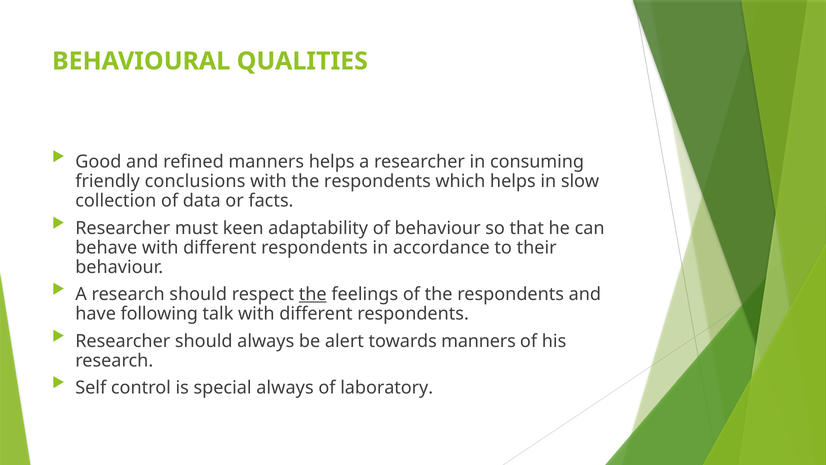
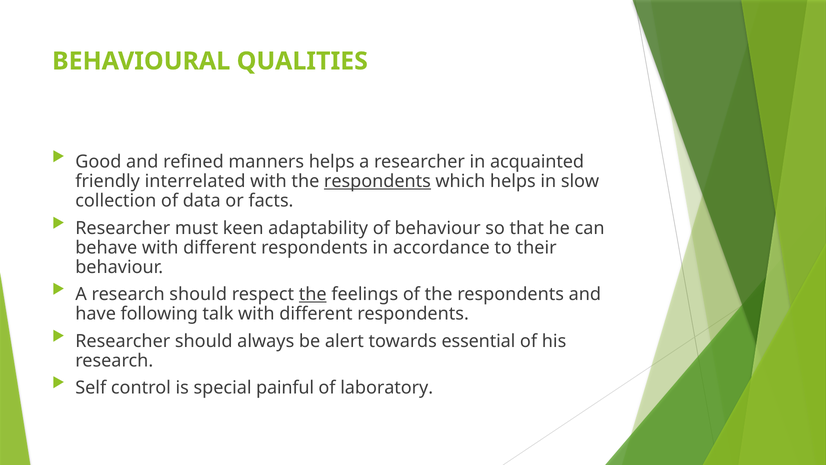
consuming: consuming -> acquainted (537, 162)
conclusions: conclusions -> interrelated (195, 181)
respondents underline: none -> present (377, 181)
towards manners: manners -> essential (478, 341)
special always: always -> painful (285, 388)
